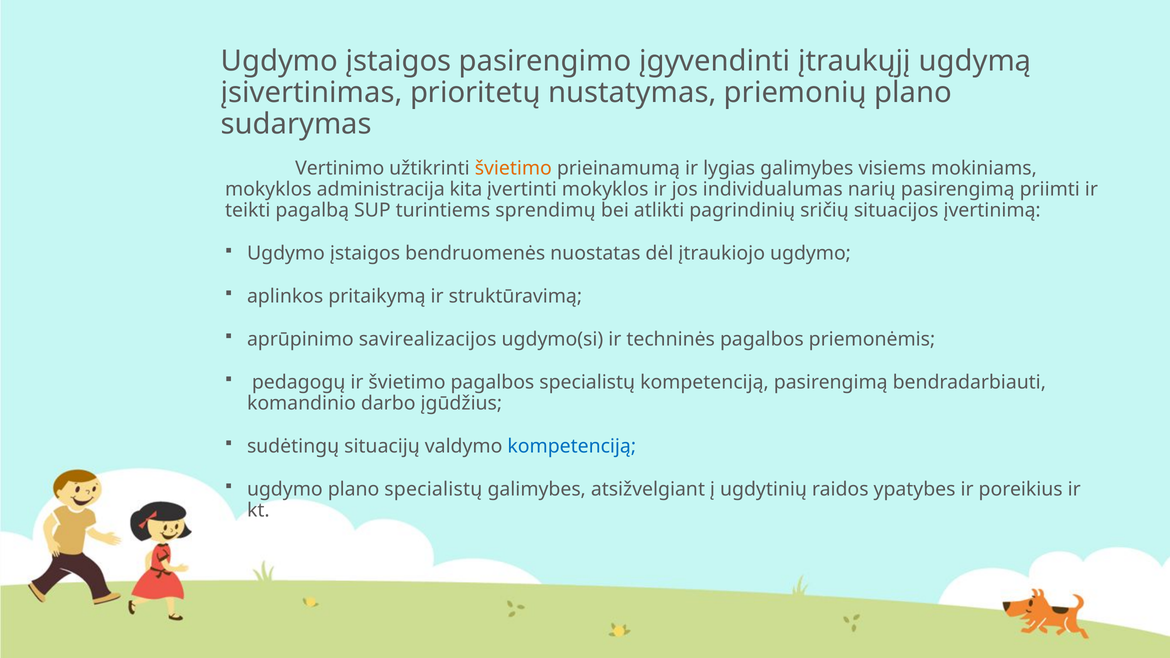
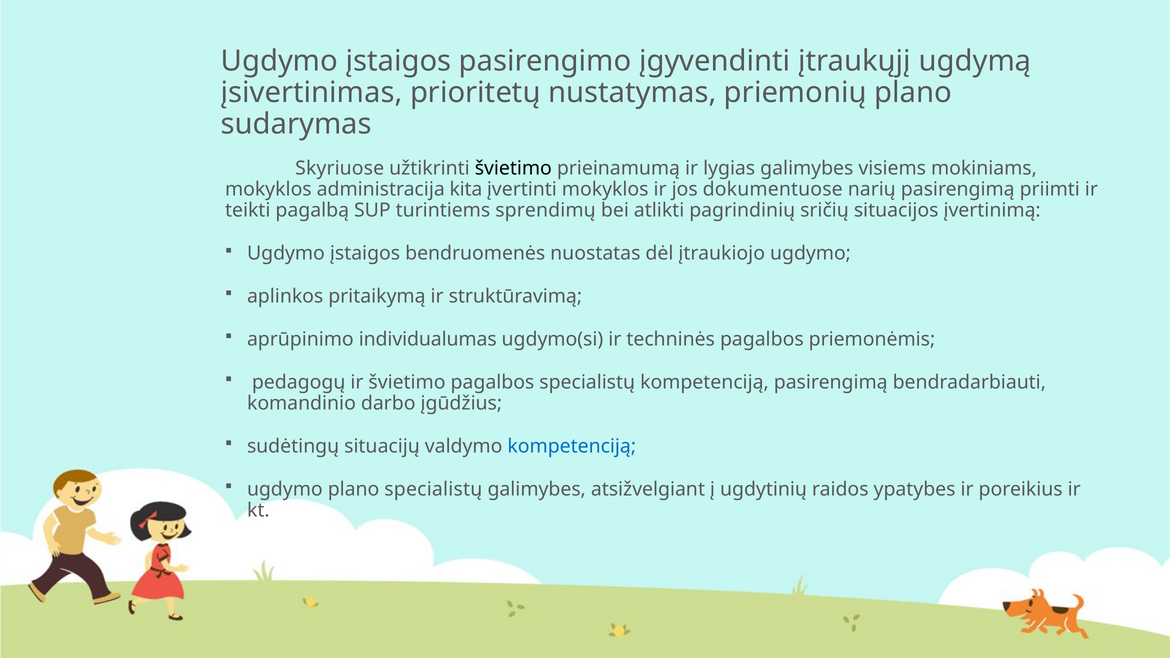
Vertinimo: Vertinimo -> Skyriuose (340, 168)
švietimo colour: orange -> black (513, 168)
individualumas: individualumas -> dokumentuose (773, 189)
savirealizacijos: savirealizacijos -> individualumas (428, 339)
